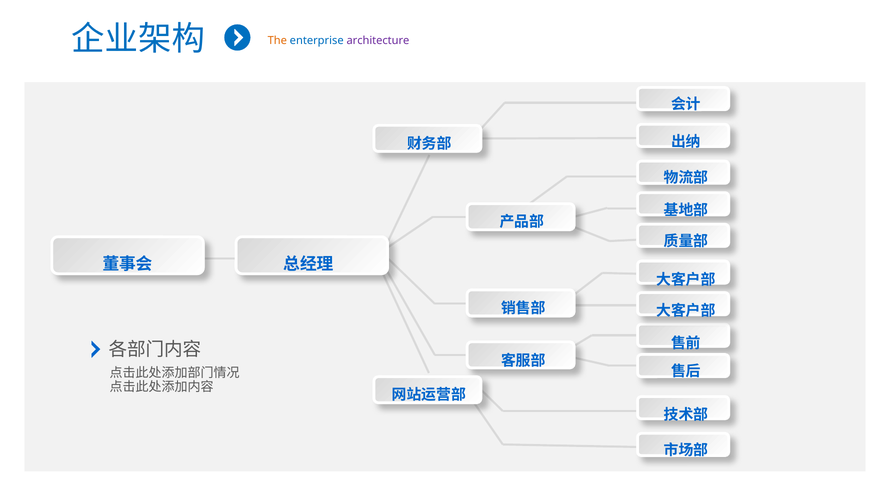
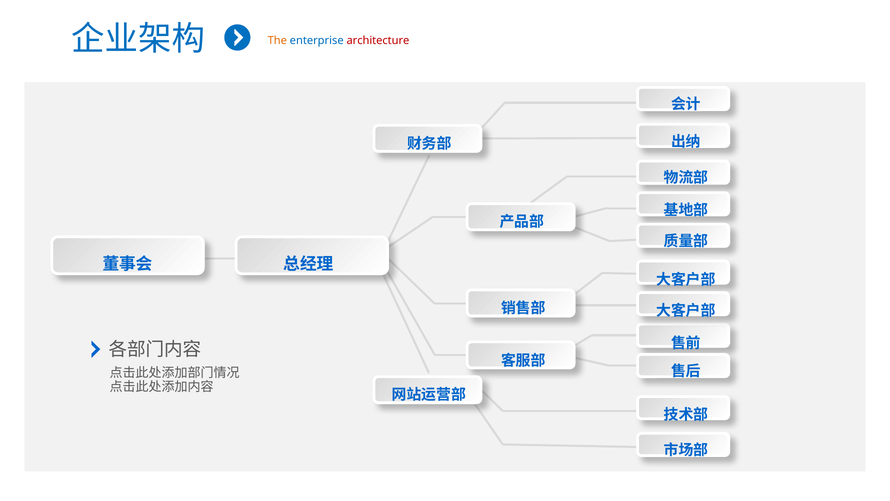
architecture colour: purple -> red (378, 41)
